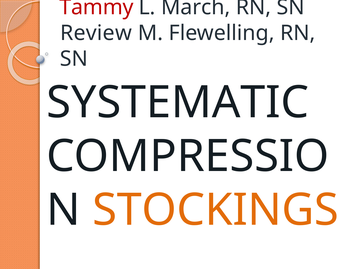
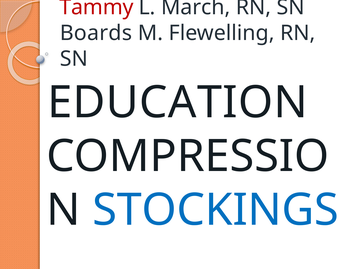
Review: Review -> Boards (96, 33)
SYSTEMATIC: SYSTEMATIC -> EDUCATION (177, 103)
STOCKINGS colour: orange -> blue (216, 210)
